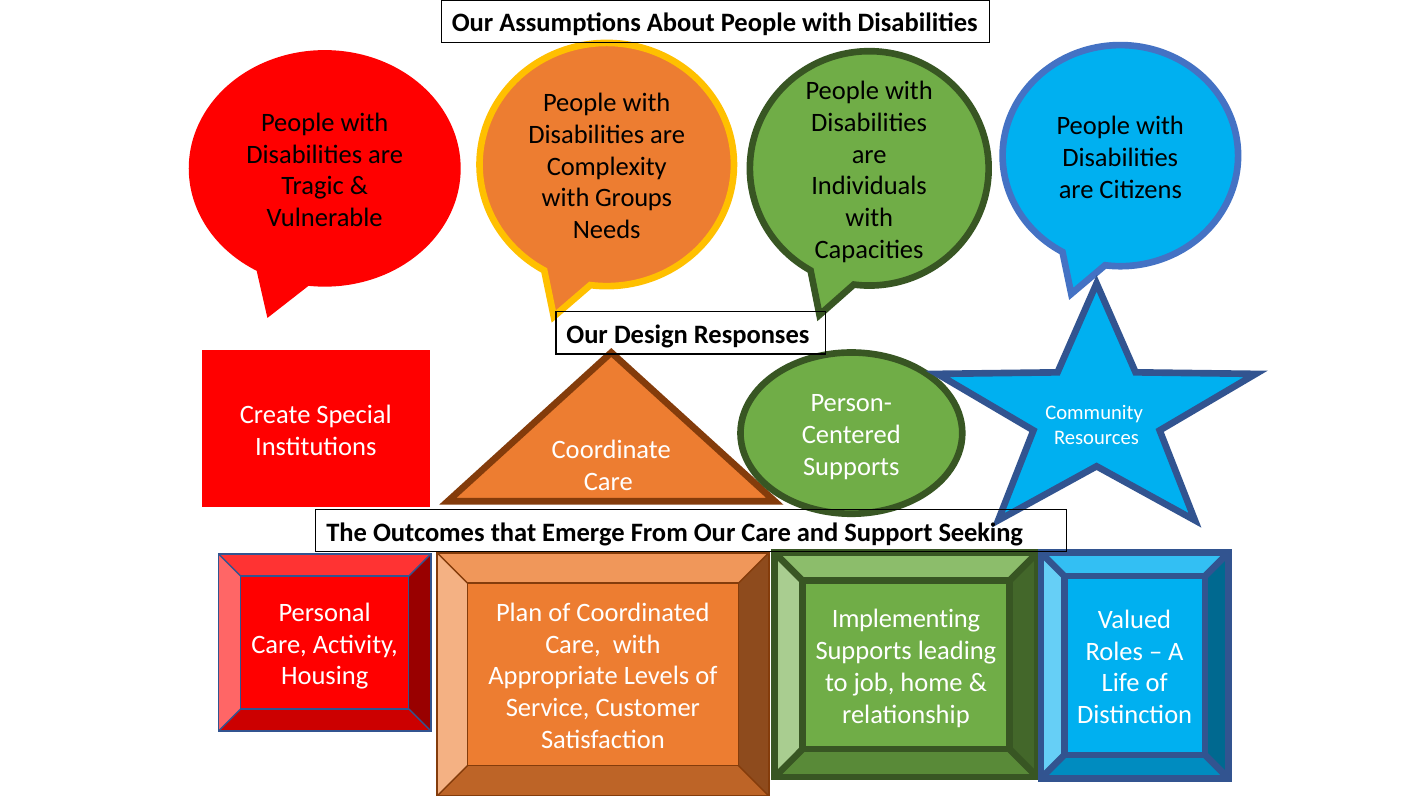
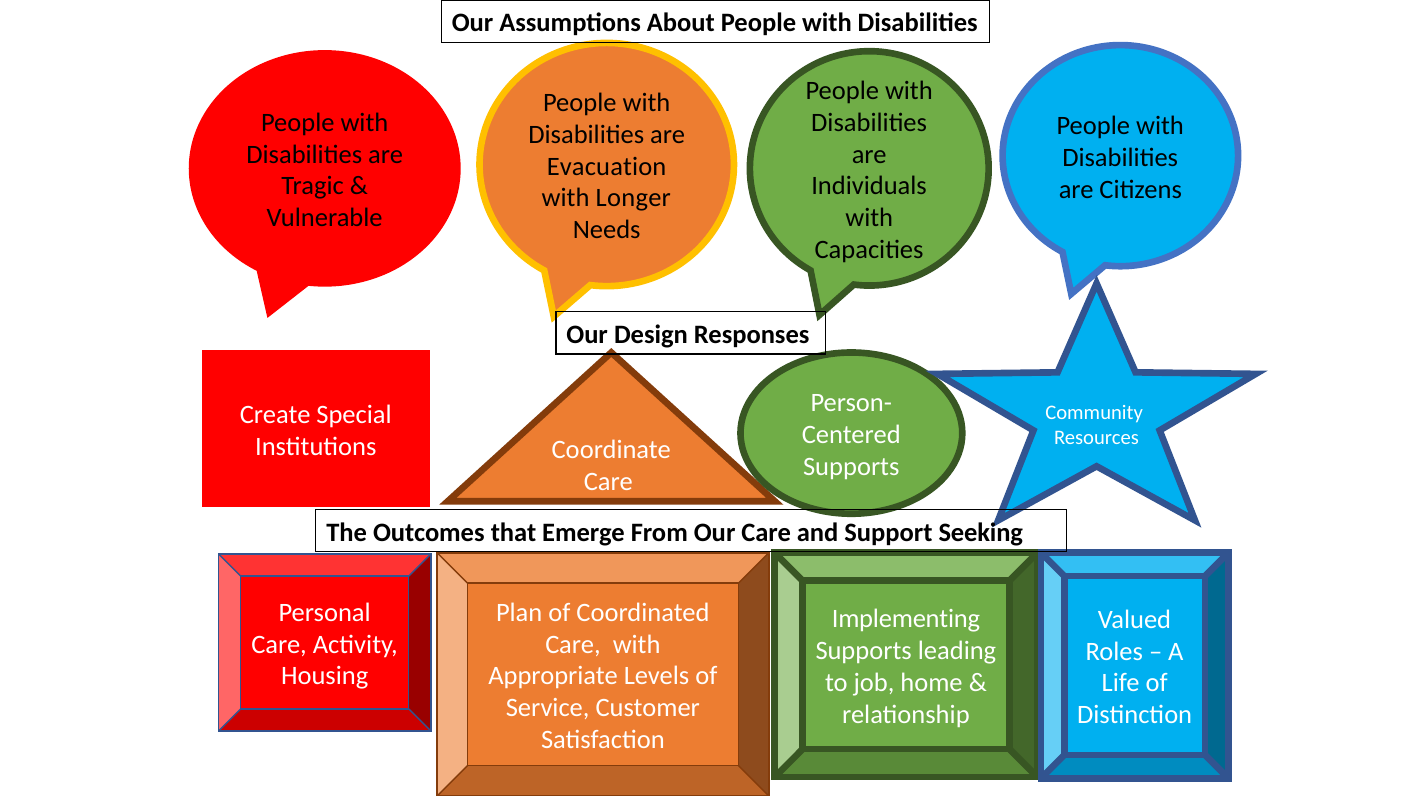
Complexity: Complexity -> Evacuation (607, 166)
Groups: Groups -> Longer (633, 198)
